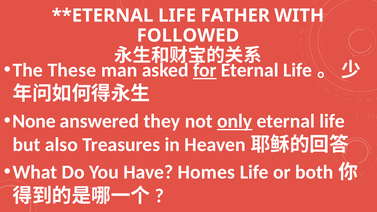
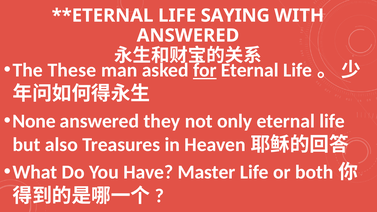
FATHER: FATHER -> SAYING (235, 16)
FOLLOWED: FOLLOWED -> ANSWERED (188, 36)
only underline: present -> none (235, 121)
Homes: Homes -> Master (206, 172)
